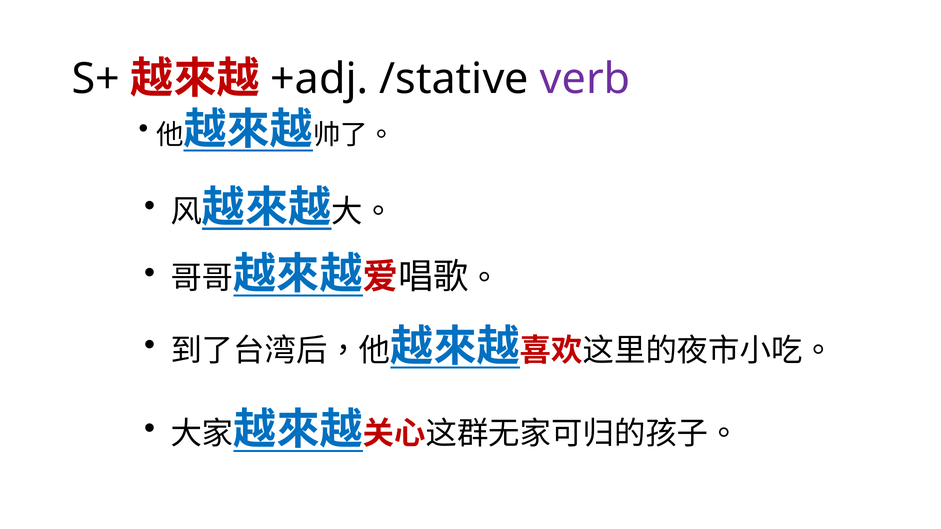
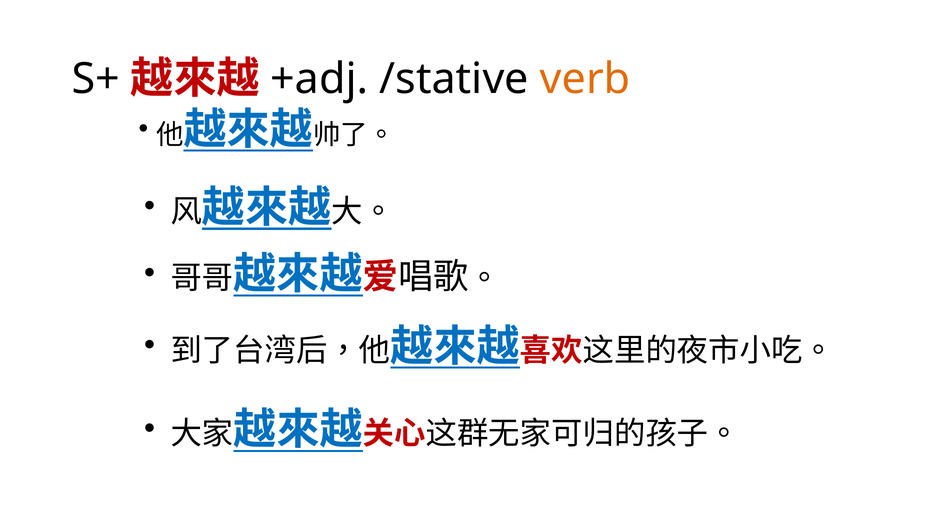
verb colour: purple -> orange (585, 79)
